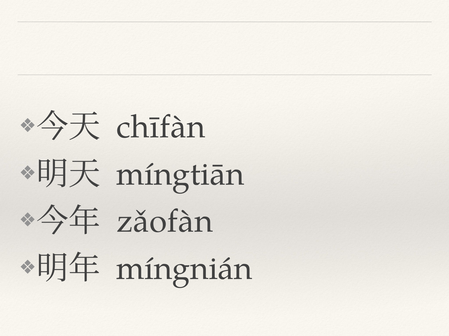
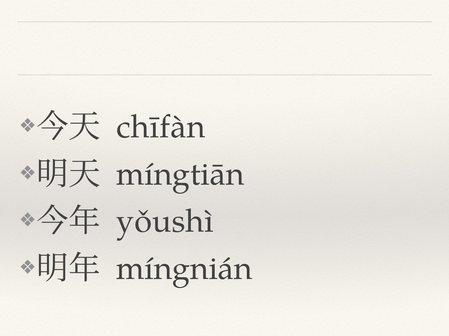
zǎofàn: zǎofàn -> yǒushì (165, 222)
